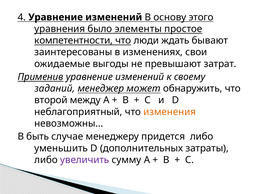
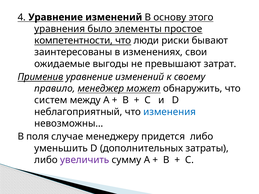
ждать: ждать -> риски (175, 41)
заданий: заданий -> правило (55, 89)
второй: второй -> систем (51, 100)
изменения colour: orange -> blue (170, 112)
быть: быть -> поля (38, 137)
